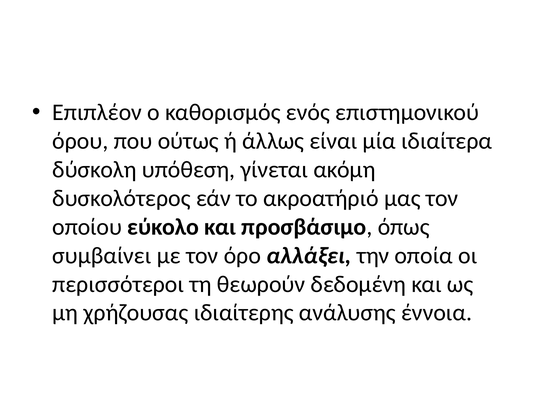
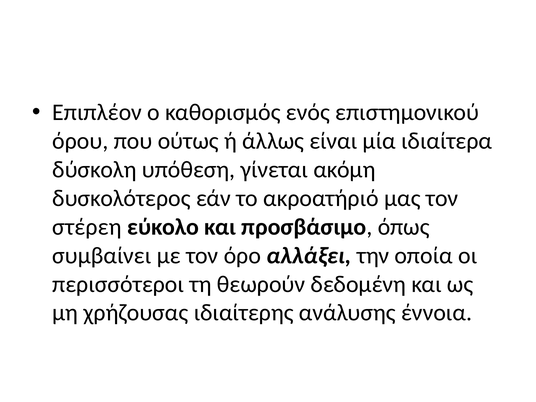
οποίου: οποίου -> στέρεη (87, 227)
